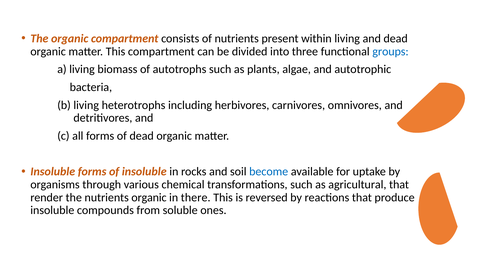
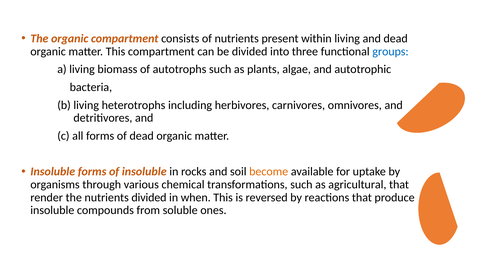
become colour: blue -> orange (269, 172)
nutrients organic: organic -> divided (149, 197)
there: there -> when (196, 197)
